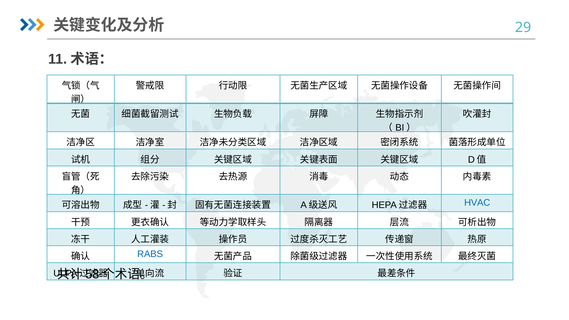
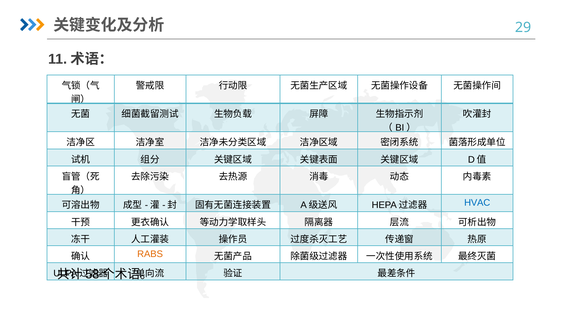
RABS colour: blue -> orange (150, 254)
